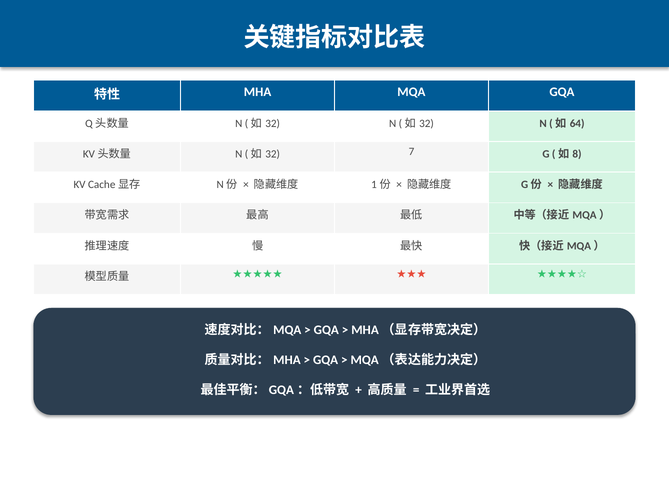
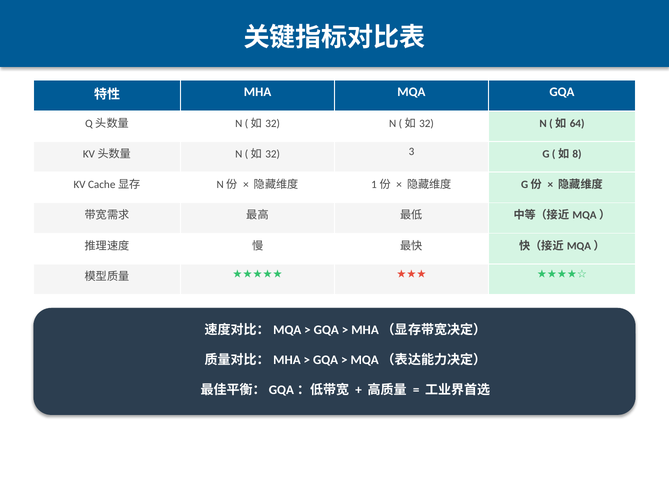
7: 7 -> 3 (411, 152)
